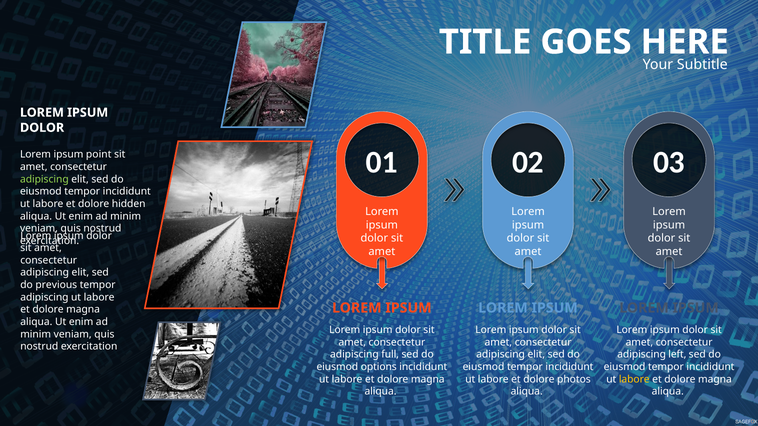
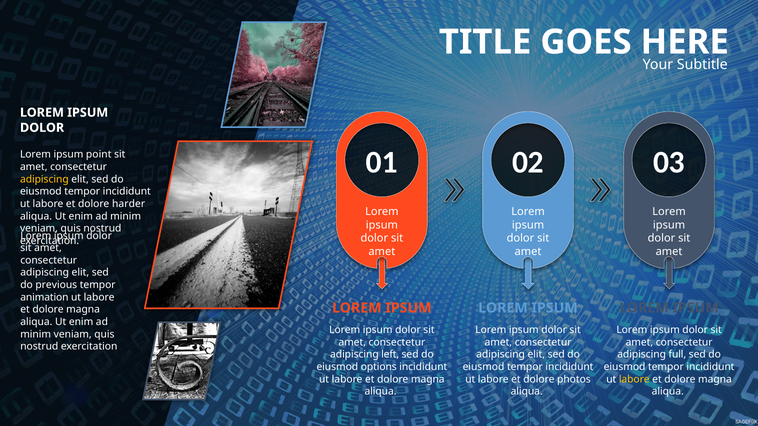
adipiscing colour: light green -> yellow (44, 179)
hidden: hidden -> harder (129, 204)
adipiscing: adipiscing -> animation (44, 297)
full: full -> left (390, 355)
left: left -> full (677, 355)
